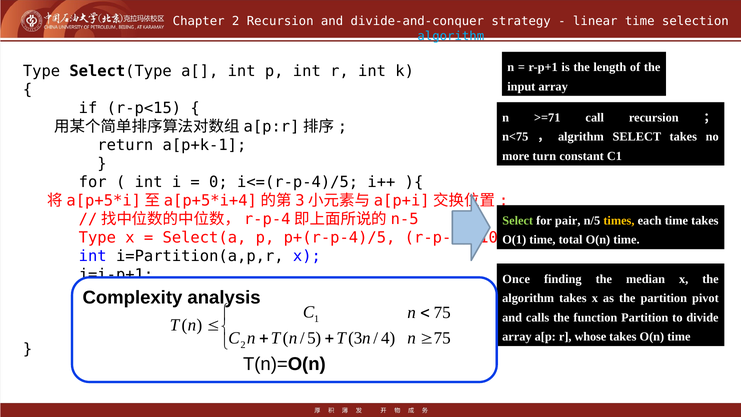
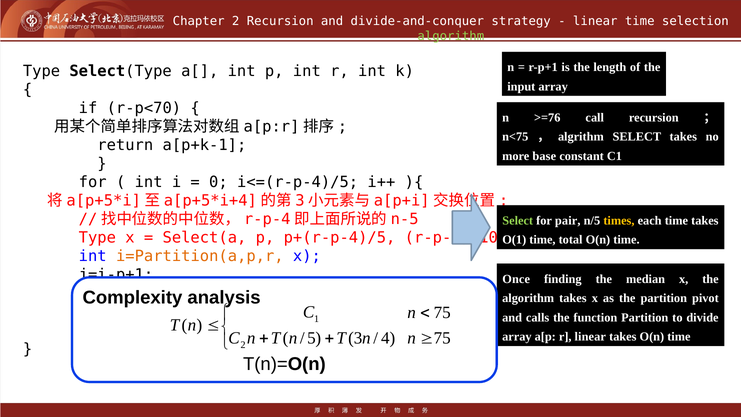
algorithm colour: light blue -> light green (451, 36)
r-p<15: r-p<15 -> r-p<70 (144, 108)
>=71: >=71 -> >=76 (547, 118)
turn: turn -> base (544, 156)
i=Partition(a,p,r colour: black -> orange (200, 256)
r whose: whose -> linear (590, 337)
